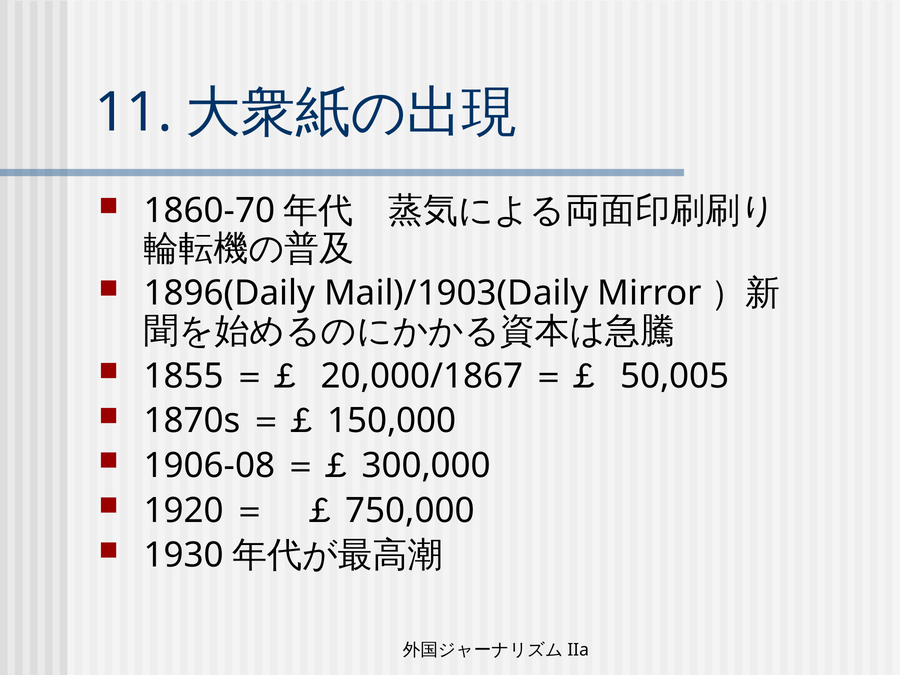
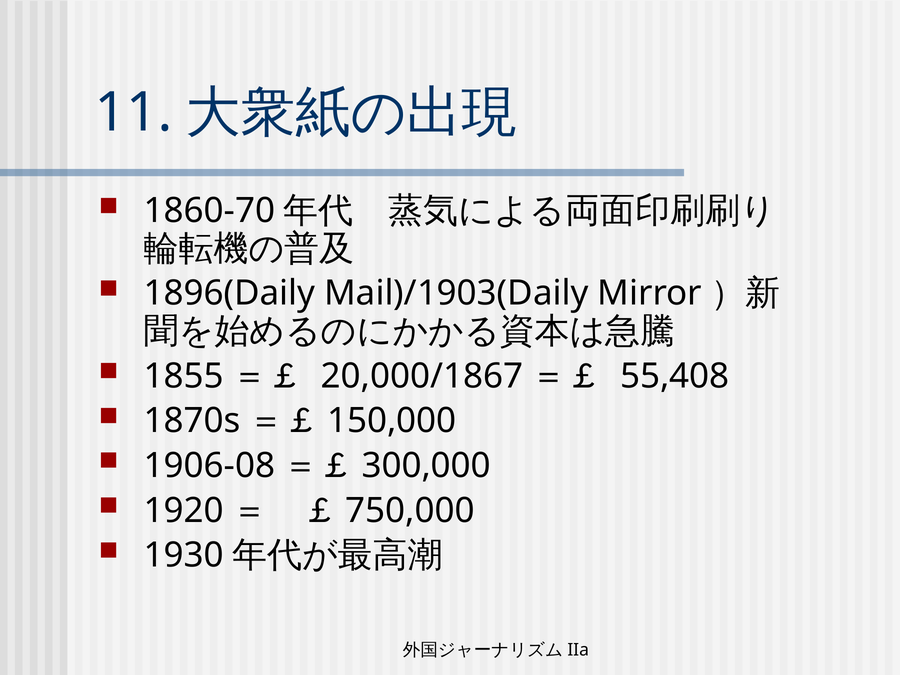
50,005: 50,005 -> 55,408 (675, 376)
